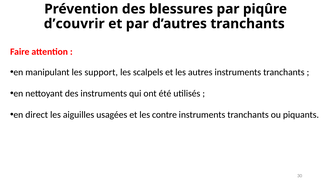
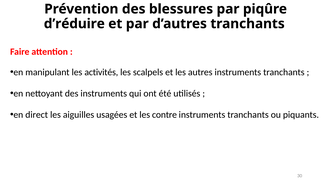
d’couvrir: d’couvrir -> d’réduire (74, 24)
support: support -> activités (101, 72)
